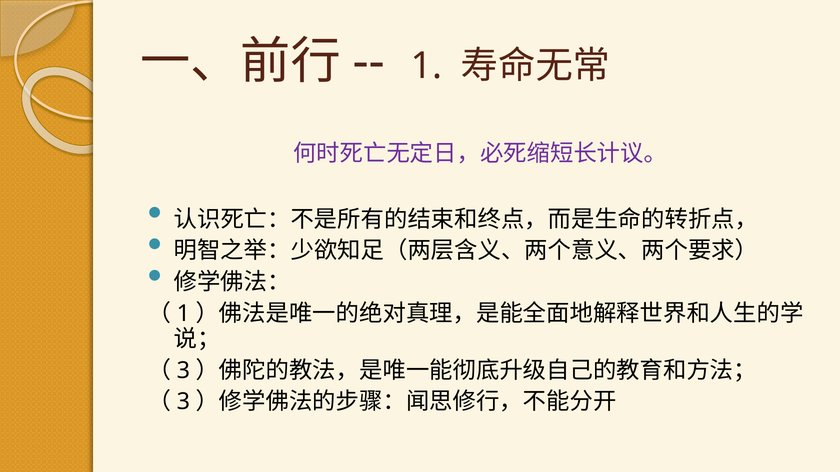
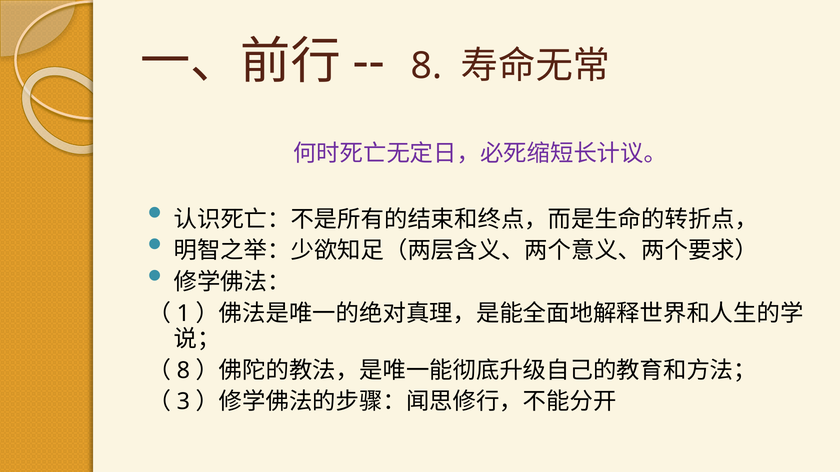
1: 1 -> 8 (427, 66)
3: 3 -> 8 (183, 371)
